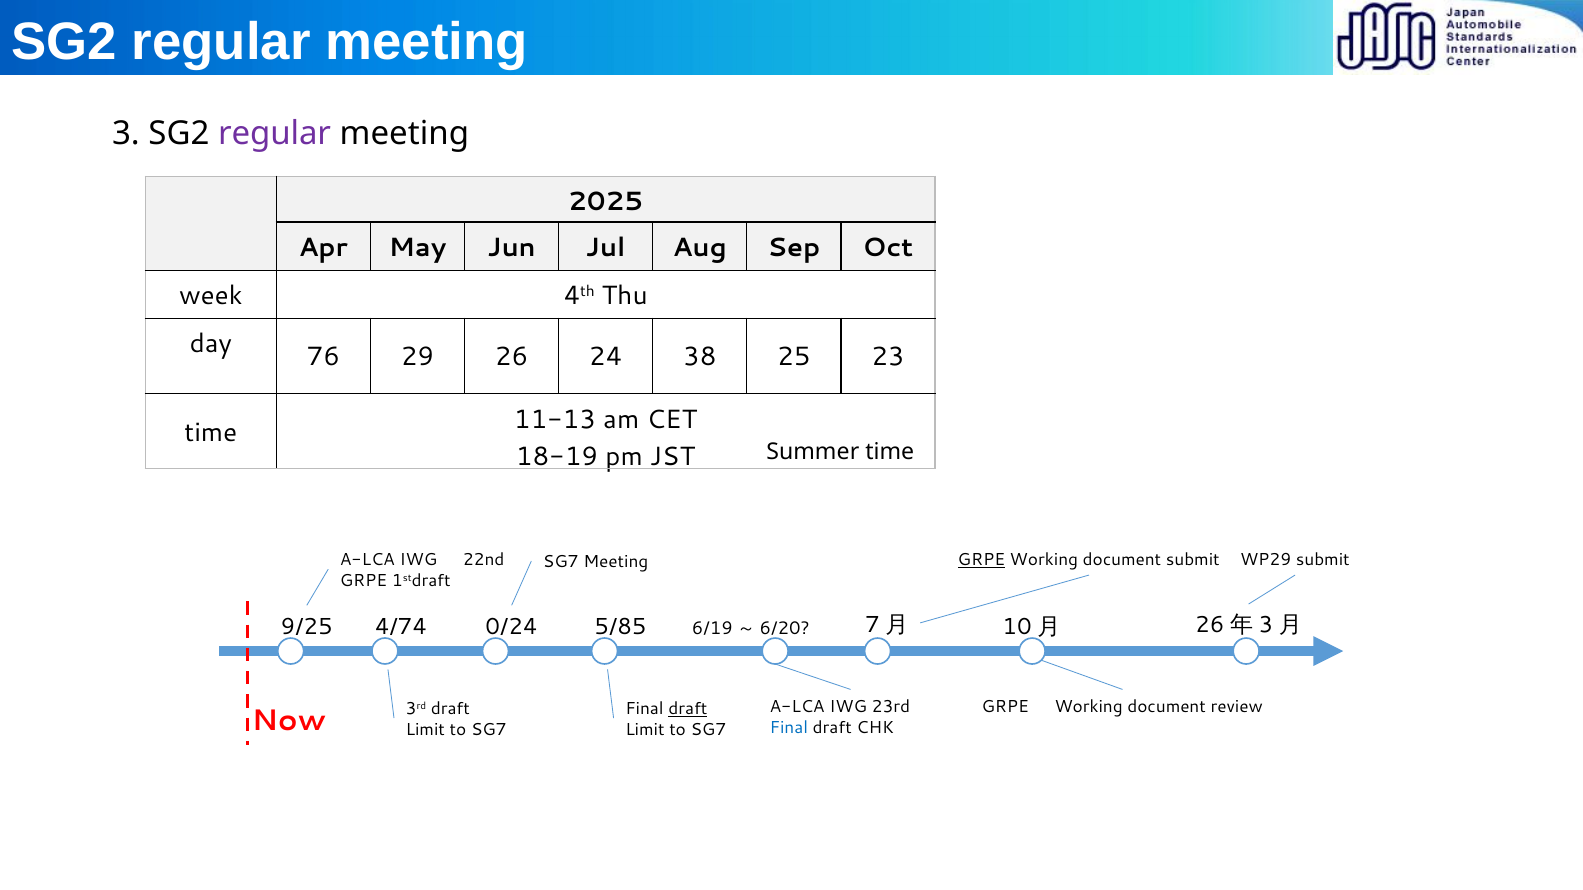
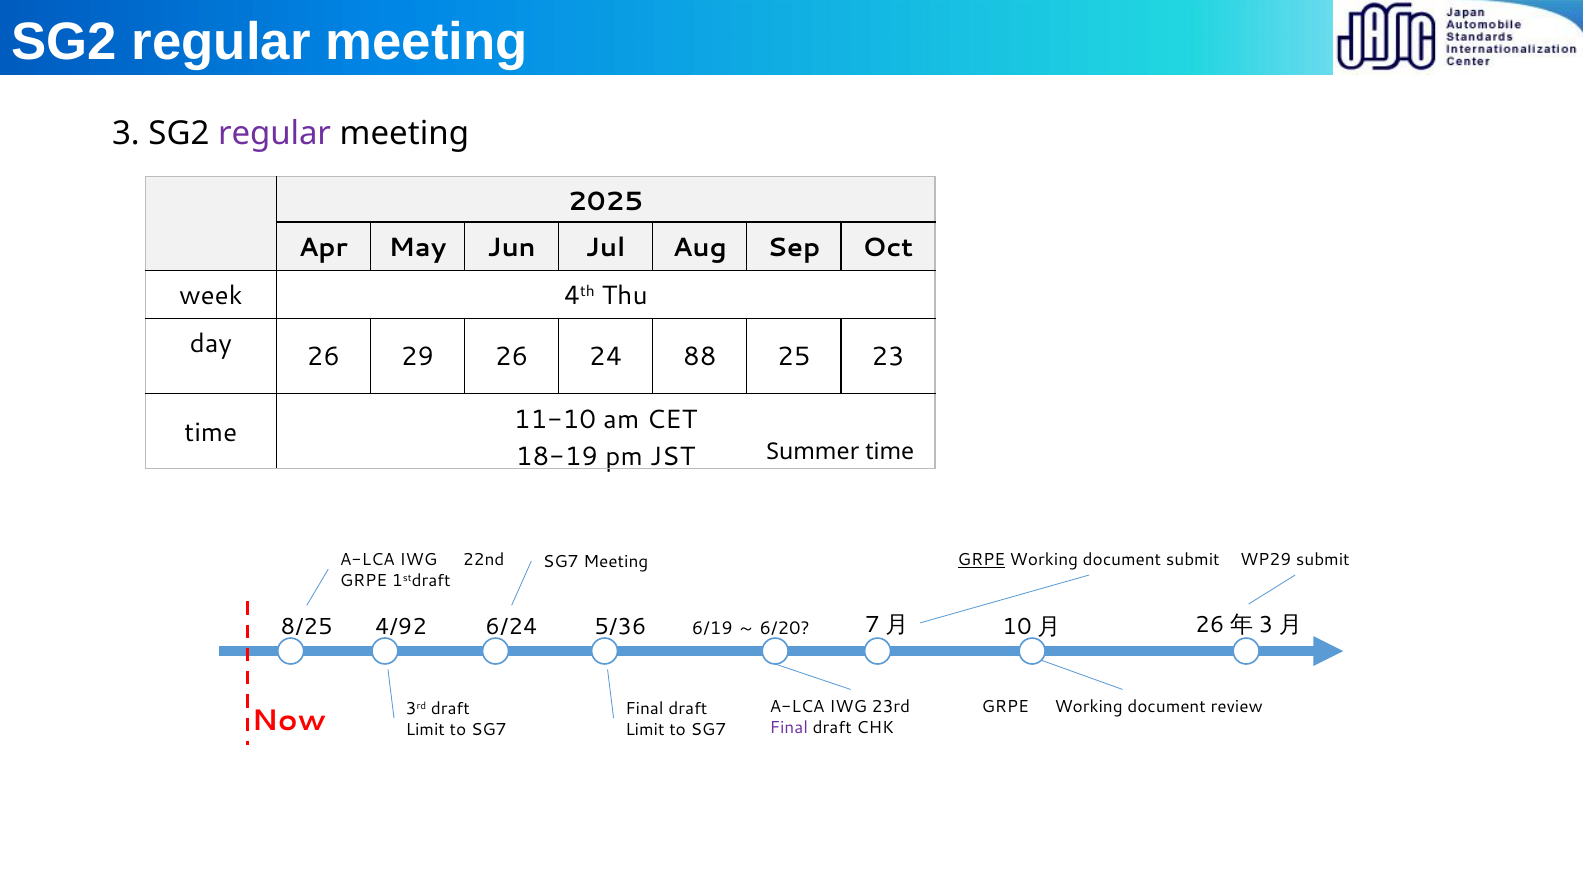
day 76: 76 -> 26 (323, 357)
38: 38 -> 88 (700, 357)
11-13: 11-13 -> 11-10 (555, 420)
9/25: 9/25 -> 8/25 (307, 627)
4/74: 4/74 -> 4/92 (401, 627)
0/24: 0/24 -> 6/24 (512, 627)
5/85: 5/85 -> 5/36 (621, 627)
draft underline: present -> none (688, 709)
Final colour: blue -> purple (789, 728)
